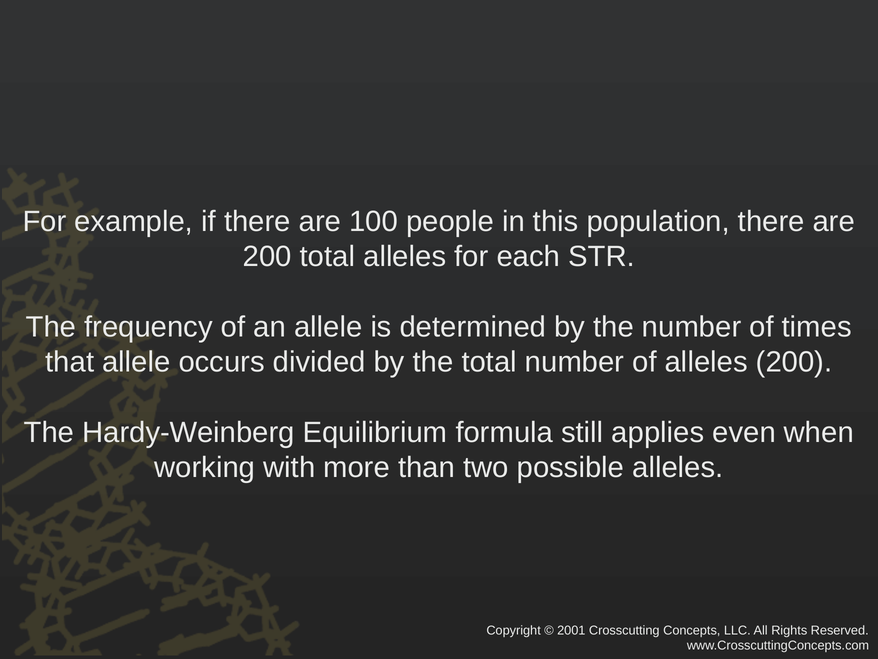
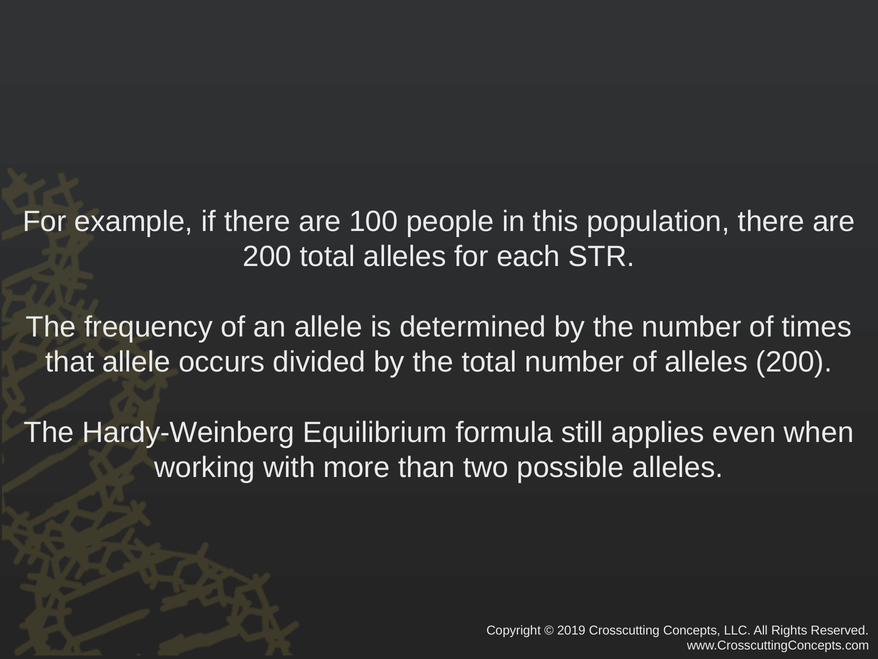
2001: 2001 -> 2019 (571, 630)
